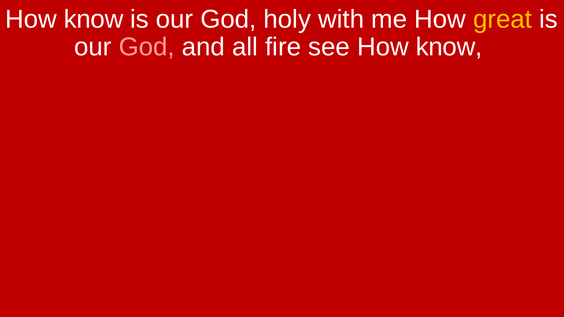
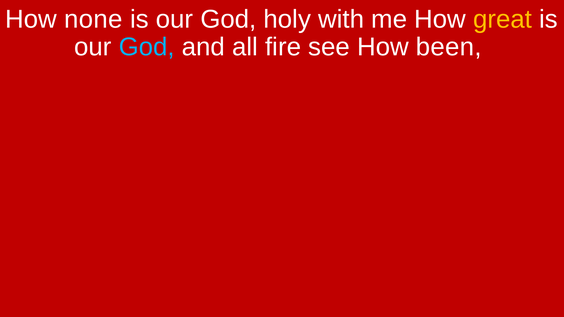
know: know -> none (93, 19)
God colour: pink -> light blue (147, 47)
see How know: know -> been (449, 47)
